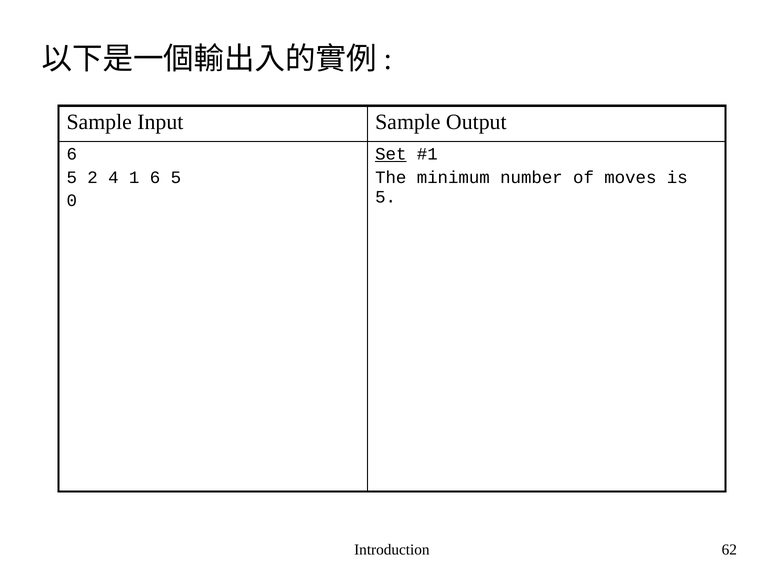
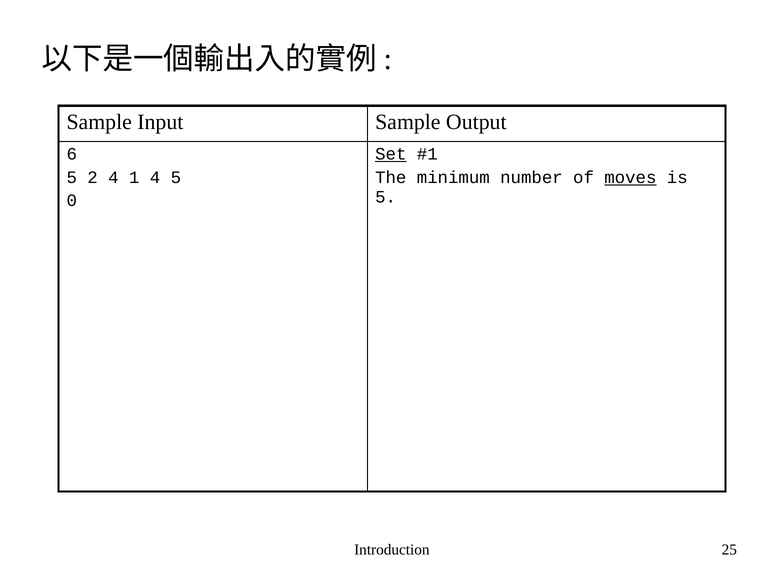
1 6: 6 -> 4 (155, 177)
moves underline: none -> present (630, 177)
62: 62 -> 25 (729, 550)
